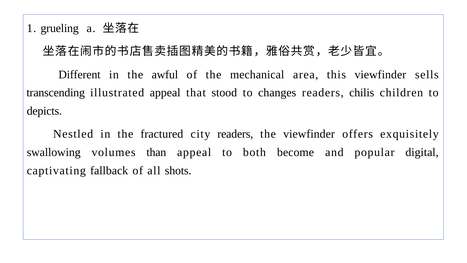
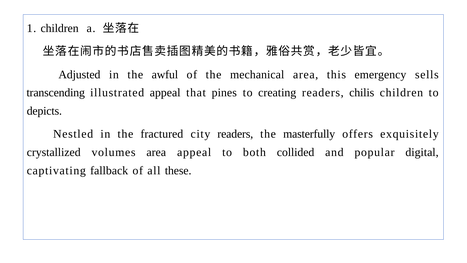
1 grueling: grueling -> children (60, 28)
Different: Different -> Adjusted (79, 74)
this viewfinder: viewfinder -> emergency (380, 74)
stood: stood -> pines (224, 93)
changes: changes -> creating (277, 93)
the viewfinder: viewfinder -> masterfully (309, 134)
swallowing: swallowing -> crystallized (54, 152)
volumes than: than -> area (156, 152)
become: become -> collided (296, 152)
shots: shots -> these (178, 170)
